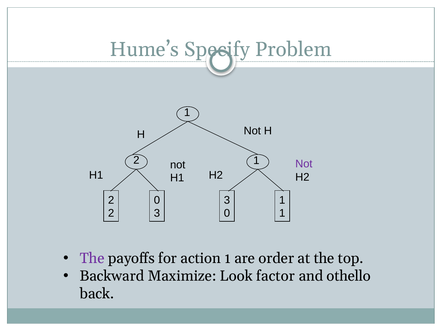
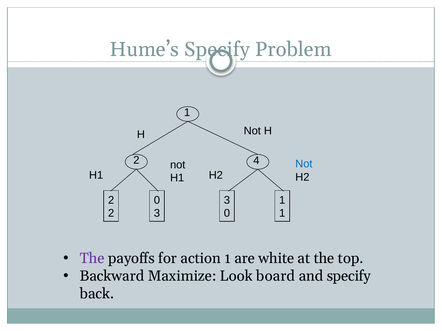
2 1: 1 -> 4 (256, 161)
Not colour: purple -> blue (304, 164)
order: order -> white (276, 259)
factor: factor -> board (276, 277)
and othello: othello -> specify (349, 277)
